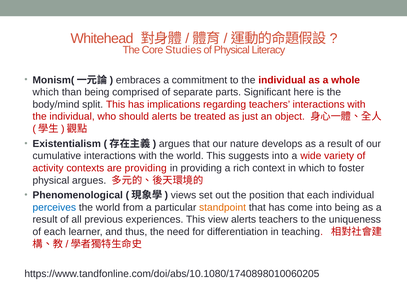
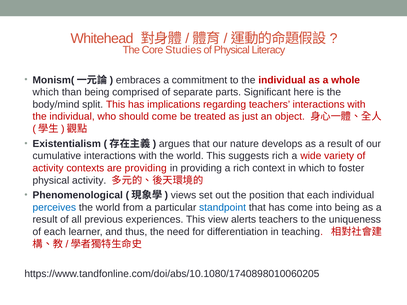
should alerts: alerts -> come (164, 117)
suggests into: into -> rich (280, 156)
physical argues: argues -> activity (89, 180)
standpoint colour: orange -> blue (223, 208)
